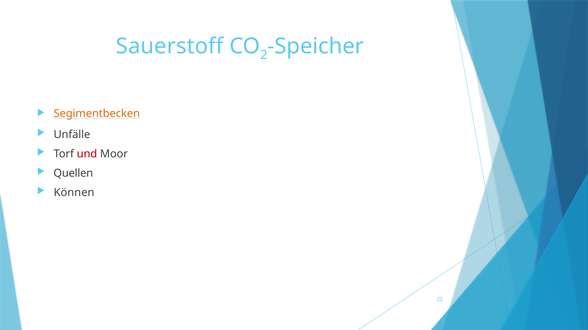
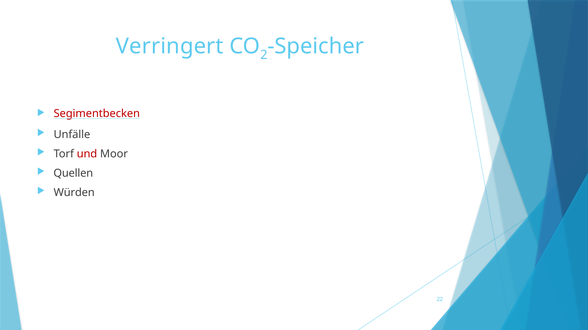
Sauerstoff: Sauerstoff -> Verringert (170, 46)
Segimentbecken colour: orange -> red (97, 114)
Können: Können -> Würden (74, 193)
